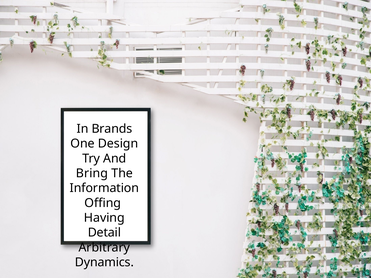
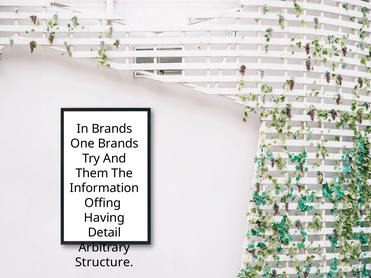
One Design: Design -> Brands (118, 144)
Bring: Bring -> Them (92, 173)
Dynamics: Dynamics -> Structure (104, 262)
